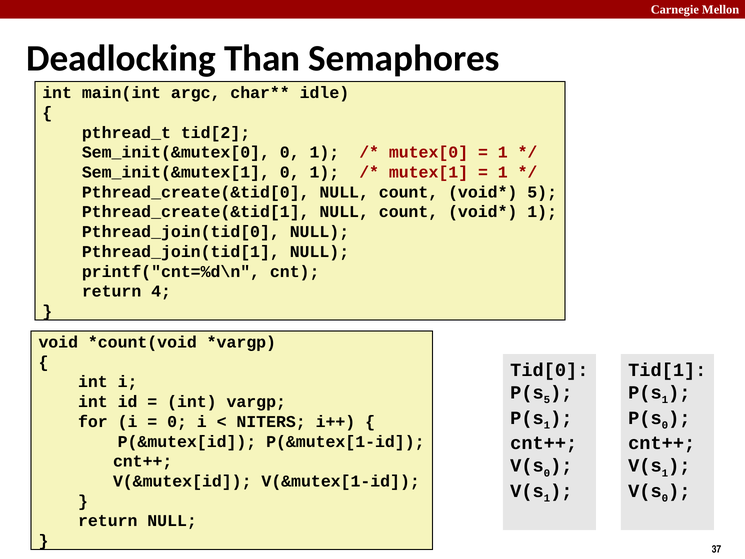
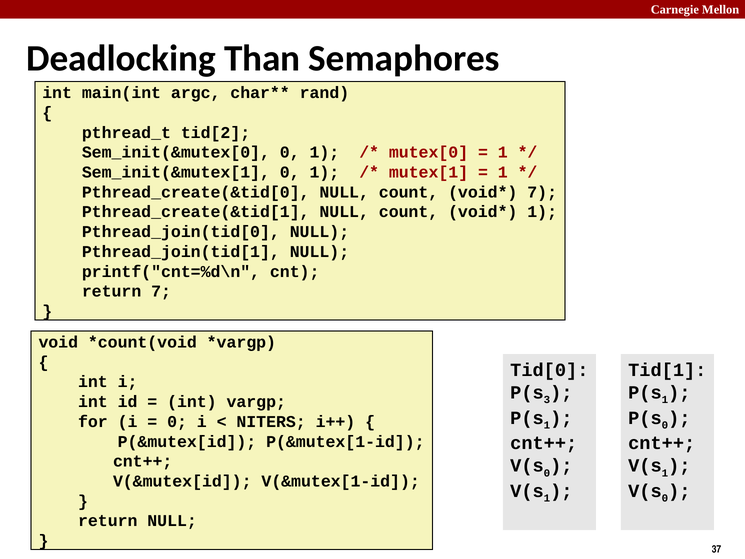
idle: idle -> rand (324, 93)
5: 5 -> 7 (542, 192)
return 4: 4 -> 7 (161, 291)
5: 5 -> 3 (547, 400)
